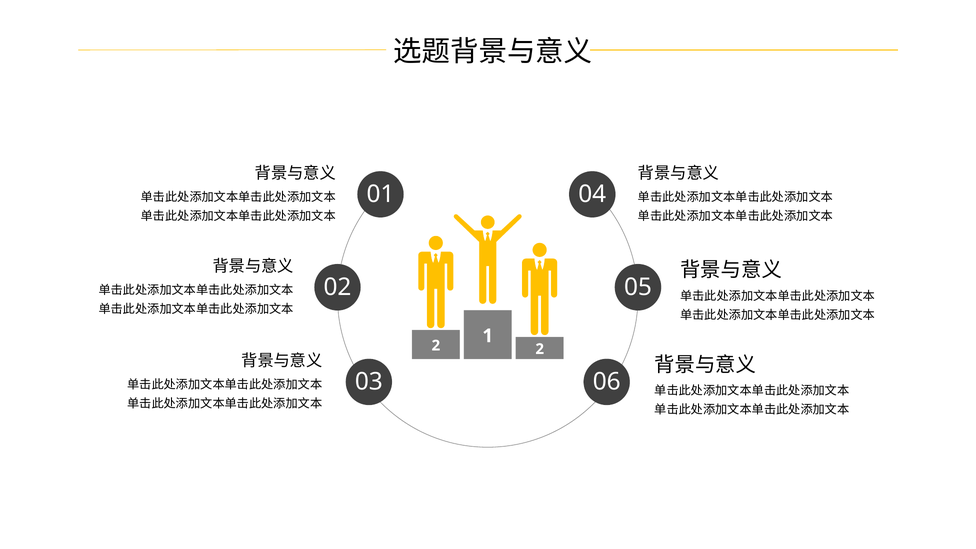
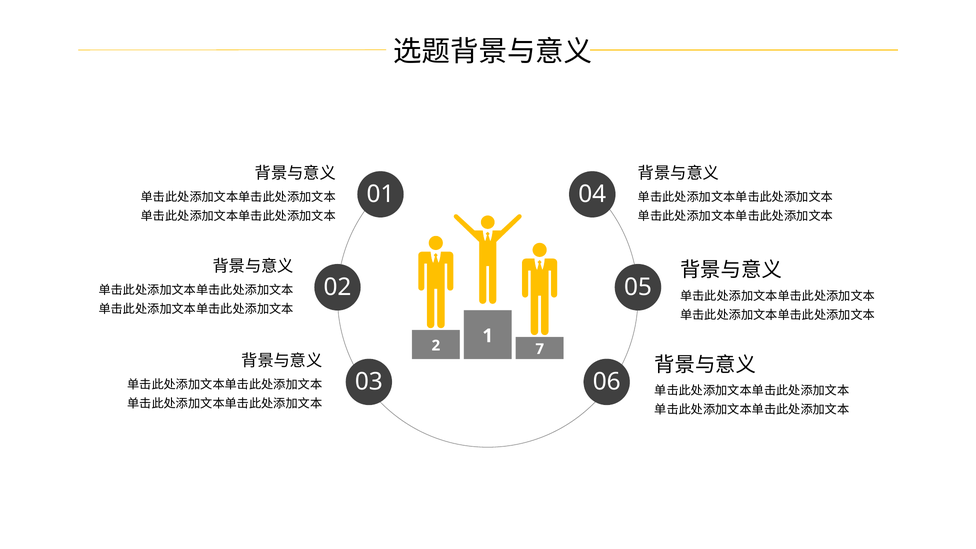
2 2: 2 -> 7 (540, 349)
